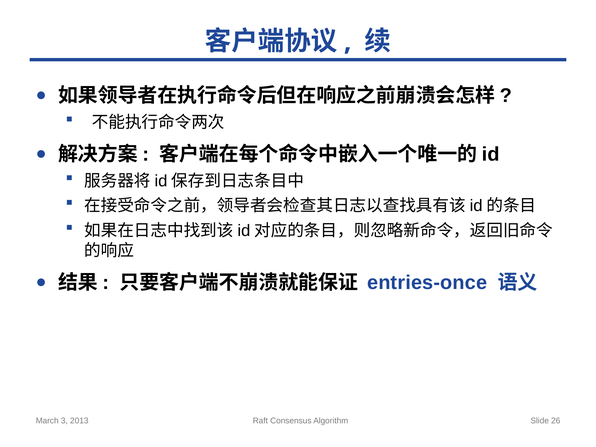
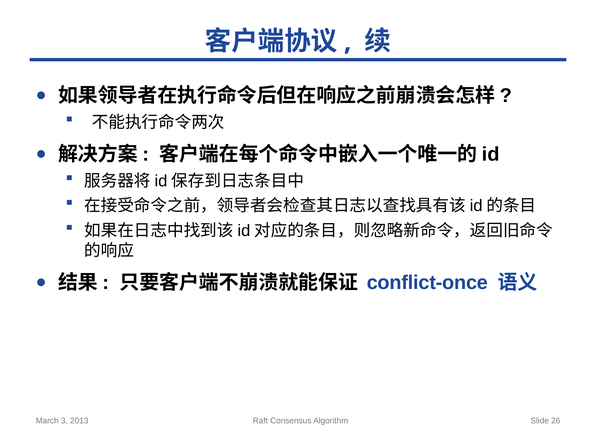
entries-once: entries-once -> conflict-once (427, 283)
